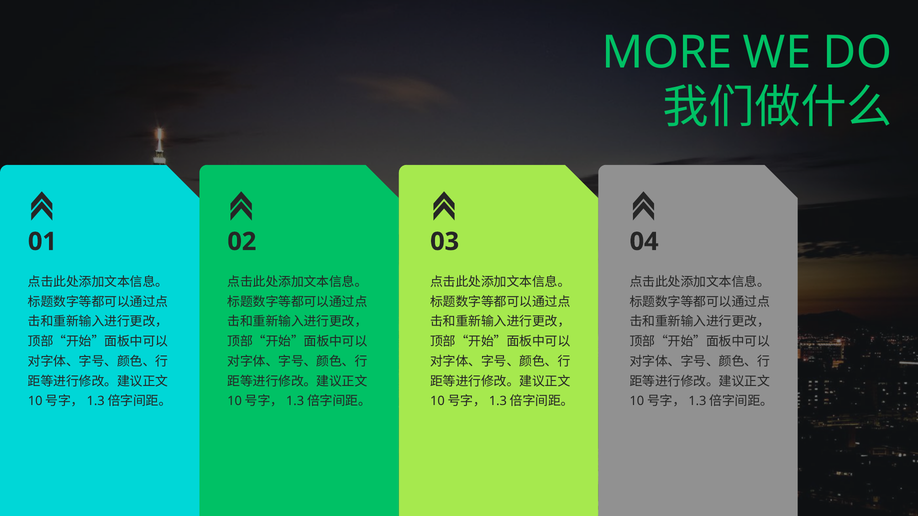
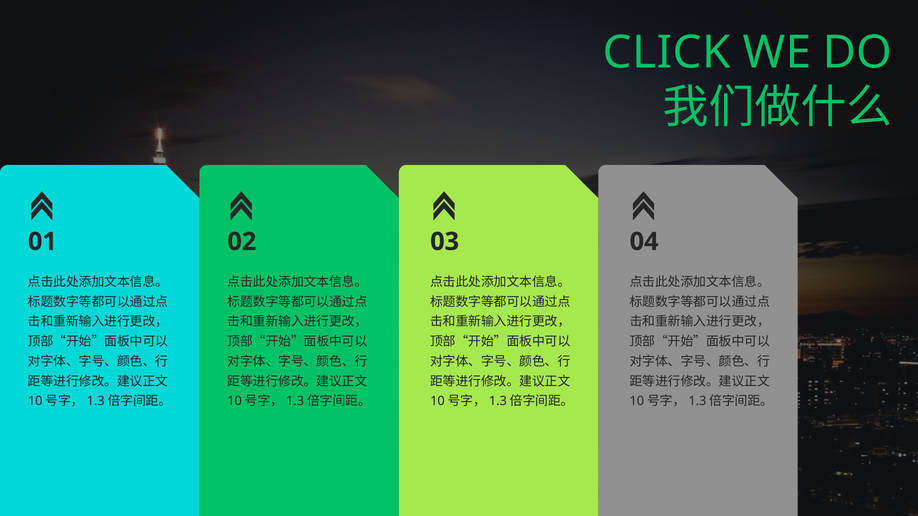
MORE: MORE -> CLICK (667, 52)
